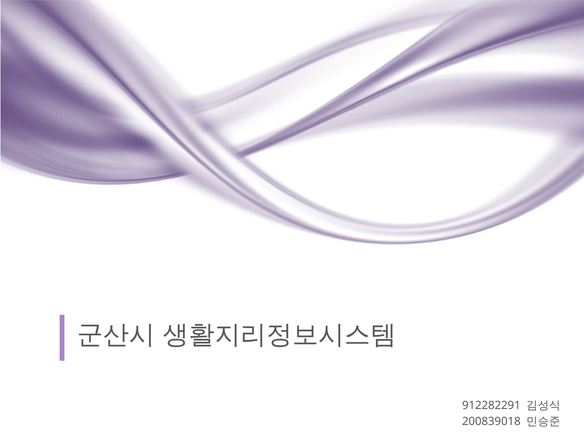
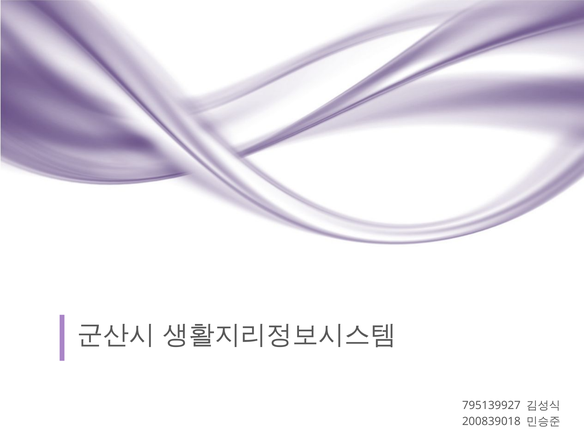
912282291: 912282291 -> 795139927 (491, 405)
